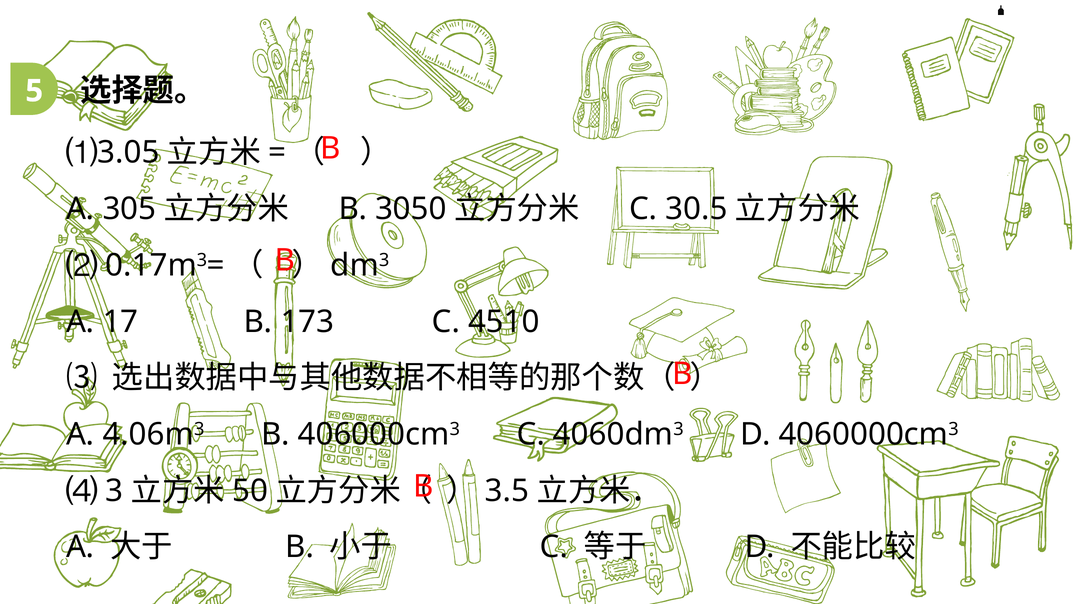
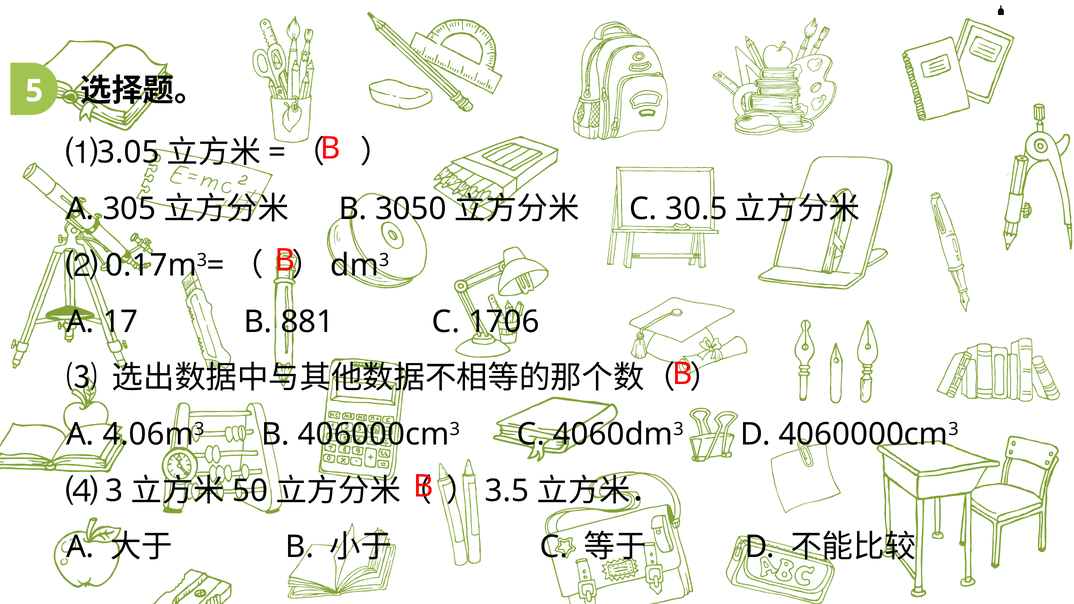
173: 173 -> 881 (307, 322)
4510: 4510 -> 1706 (504, 322)
